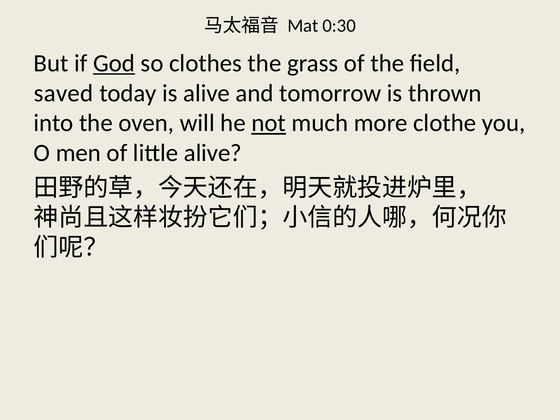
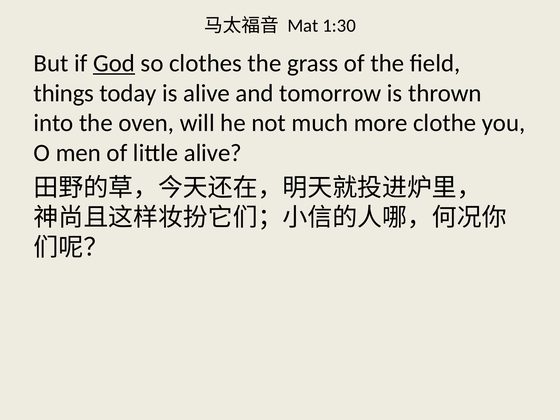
0:30: 0:30 -> 1:30 (339, 26)
saved: saved -> things (64, 93)
not underline: present -> none (269, 123)
